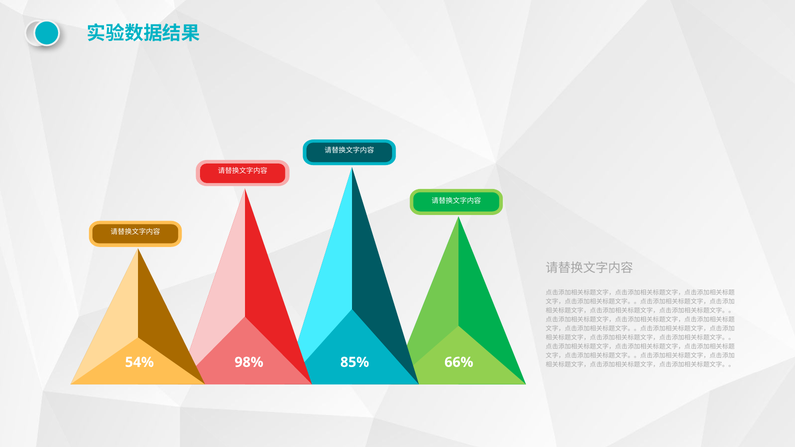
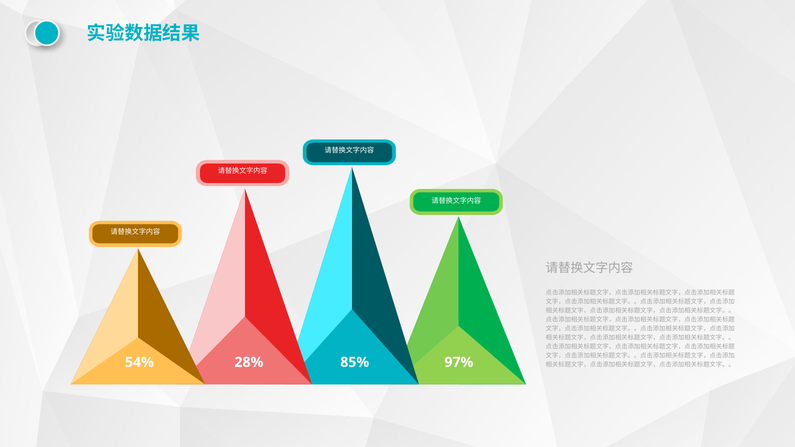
98%: 98% -> 28% (249, 362)
66%: 66% -> 97% (459, 362)
